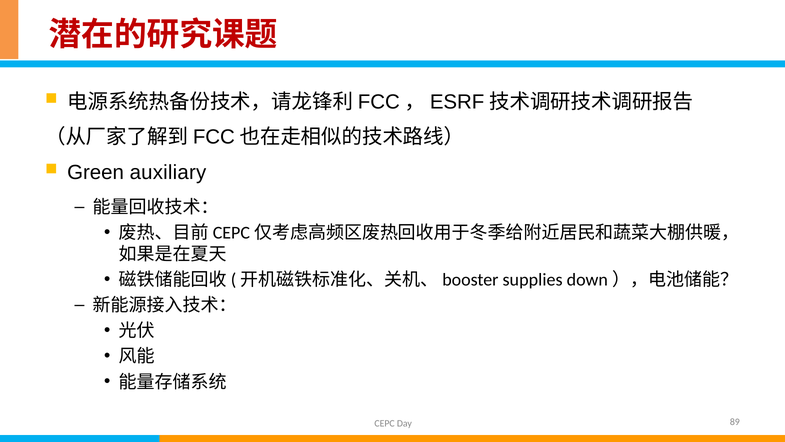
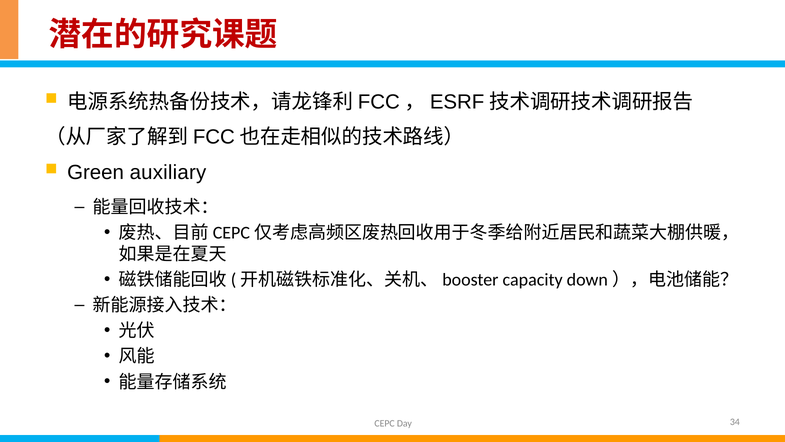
supplies: supplies -> capacity (533, 280)
89: 89 -> 34 (735, 422)
